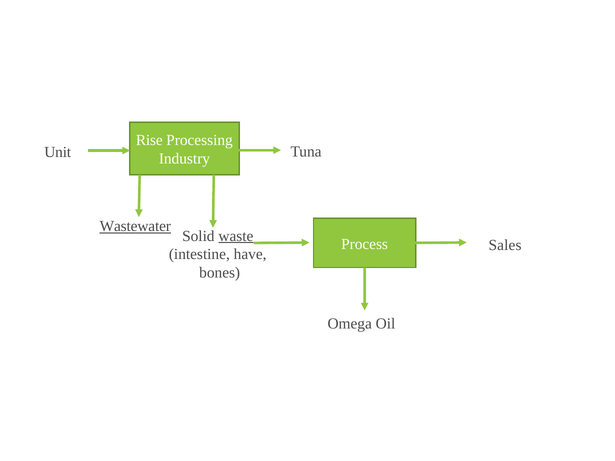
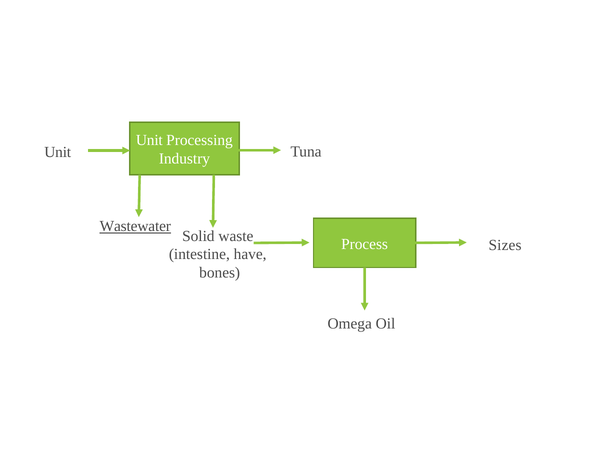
Rise: Rise -> Unit (149, 140)
waste underline: present -> none (236, 236)
Sales: Sales -> Sizes (505, 245)
